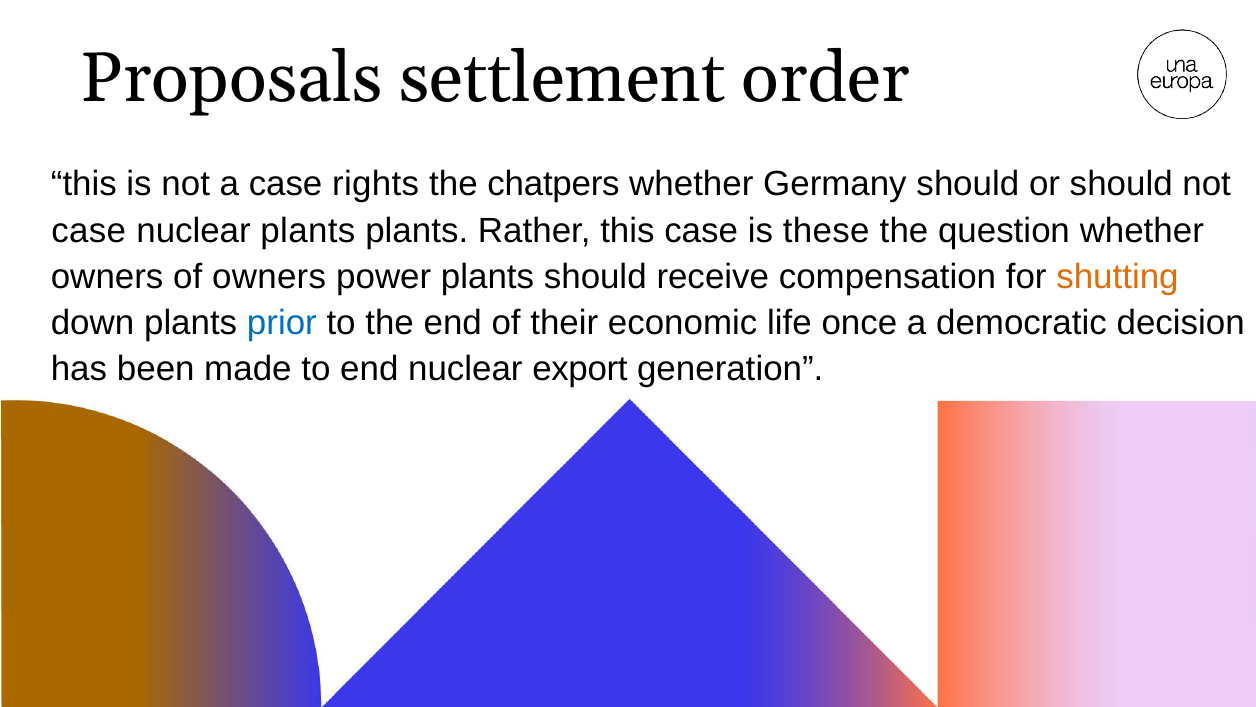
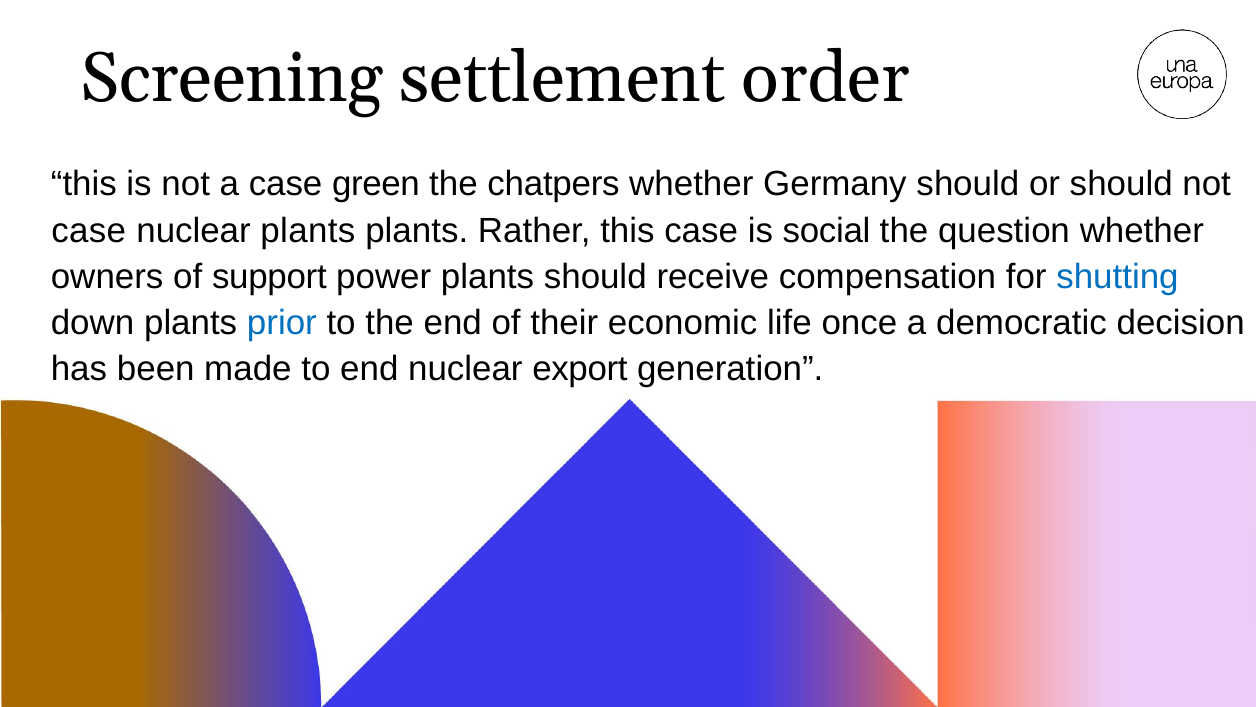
Proposals: Proposals -> Screening (232, 79)
rights: rights -> green (376, 184)
these: these -> social (827, 230)
of owners: owners -> support (269, 276)
shutting colour: orange -> blue (1117, 276)
